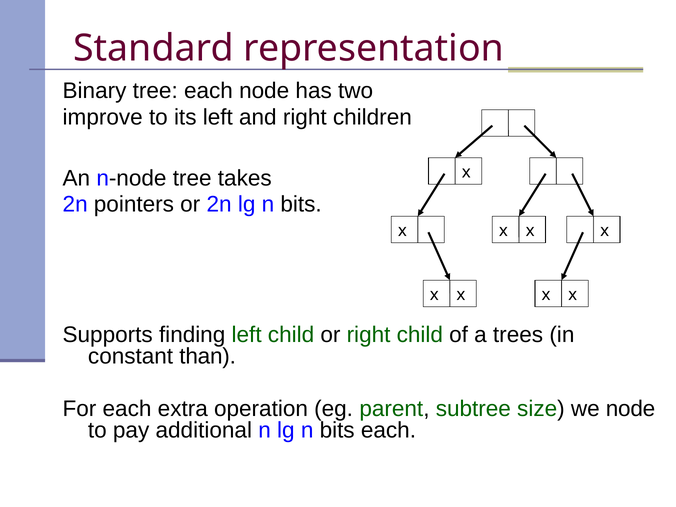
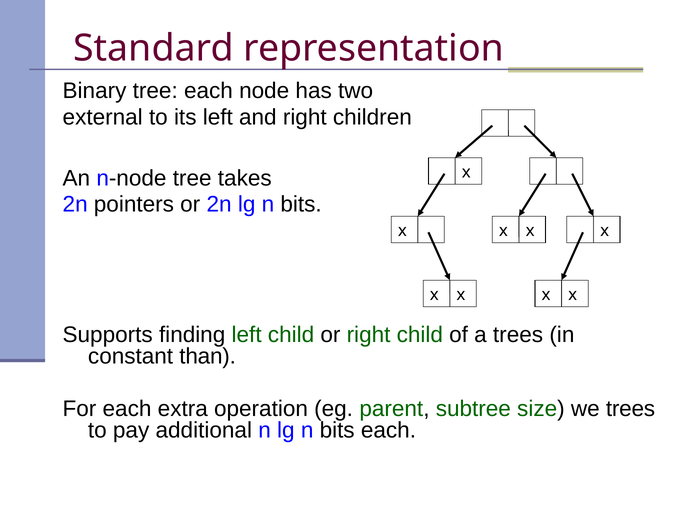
improve: improve -> external (103, 117)
we node: node -> trees (631, 409)
